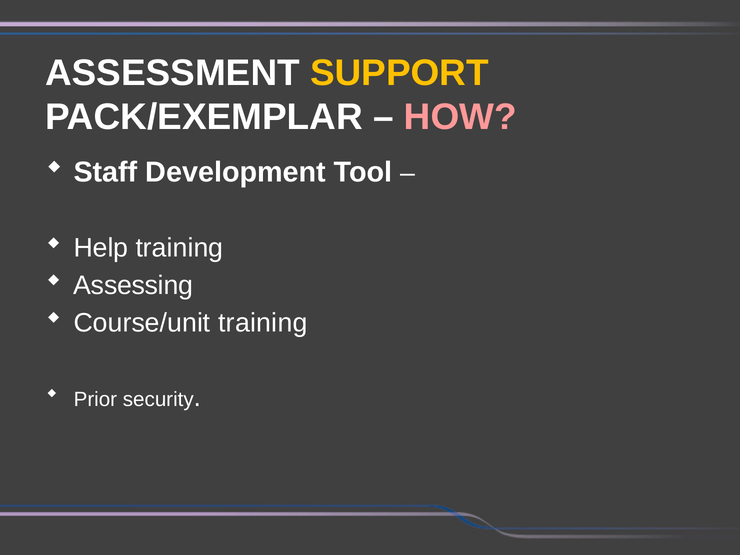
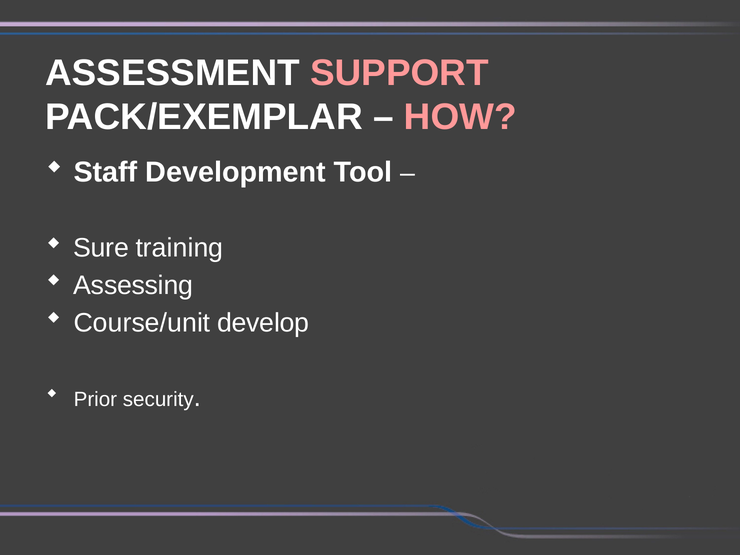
SUPPORT colour: yellow -> pink (399, 73)
Help: Help -> Sure (101, 248)
Course/unit training: training -> develop (263, 323)
